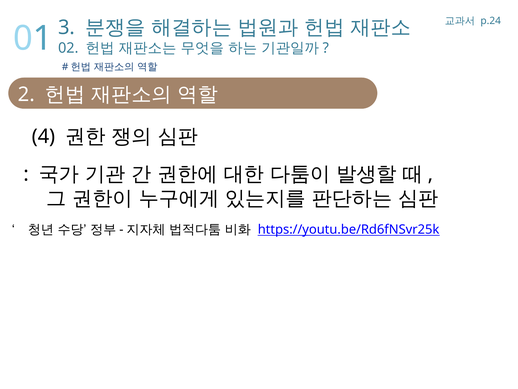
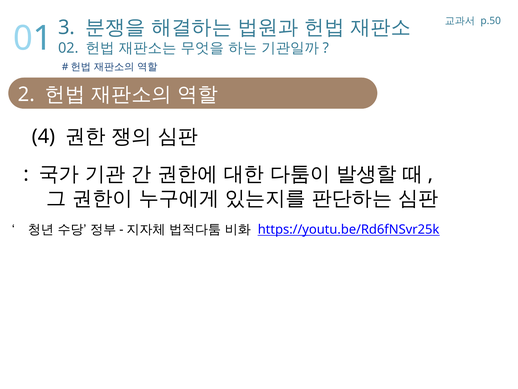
p.24: p.24 -> p.50 (491, 21)
